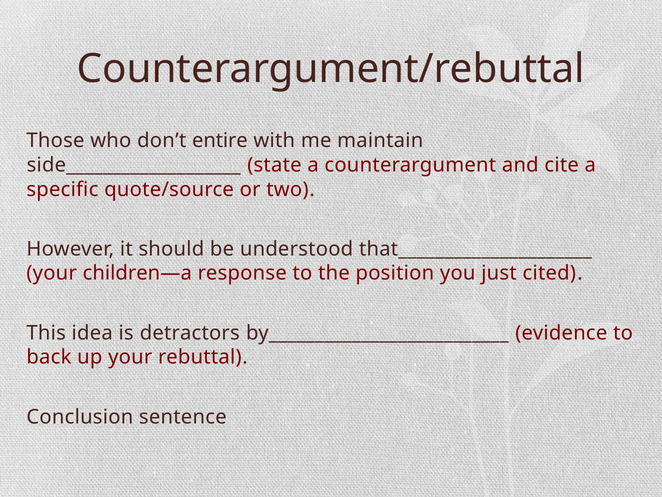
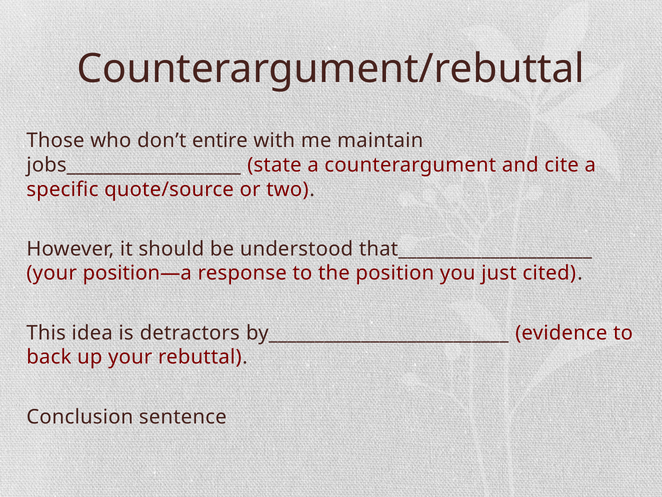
side___________________: side___________________ -> jobs___________________ (134, 165)
children—a: children—a -> position—a (137, 273)
